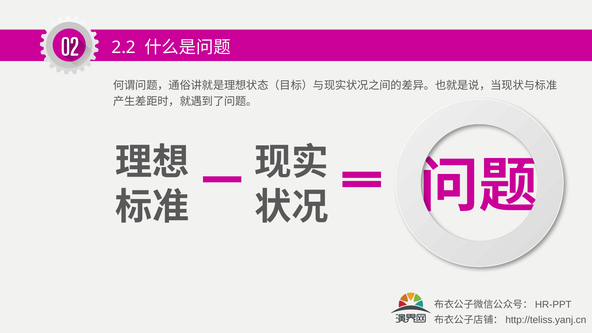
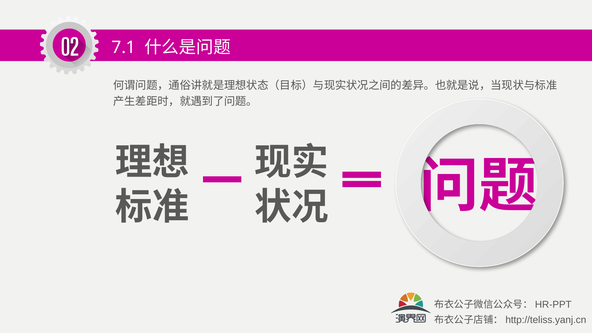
2.2: 2.2 -> 7.1 (124, 47)
